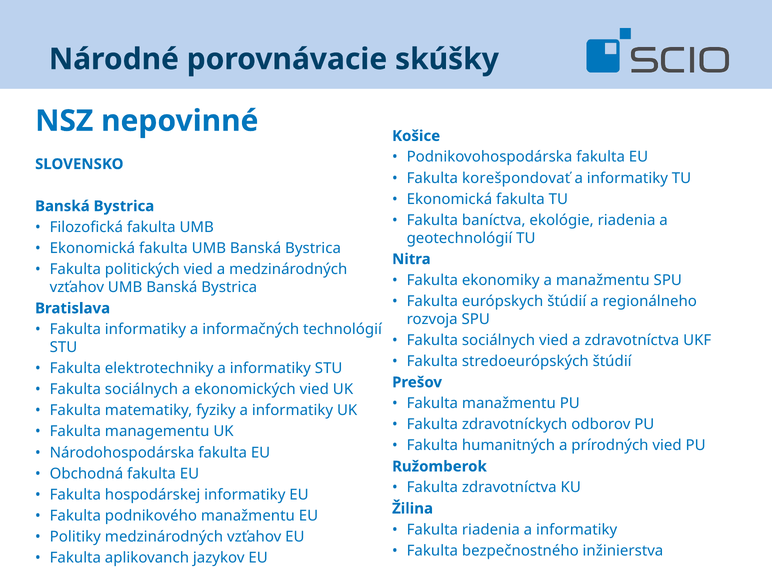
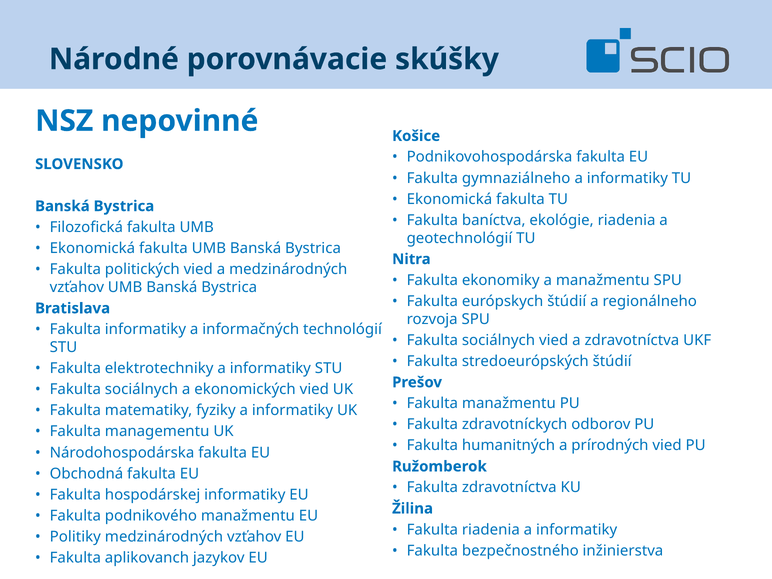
korešpondovať: korešpondovať -> gymnaziálneho (516, 178)
